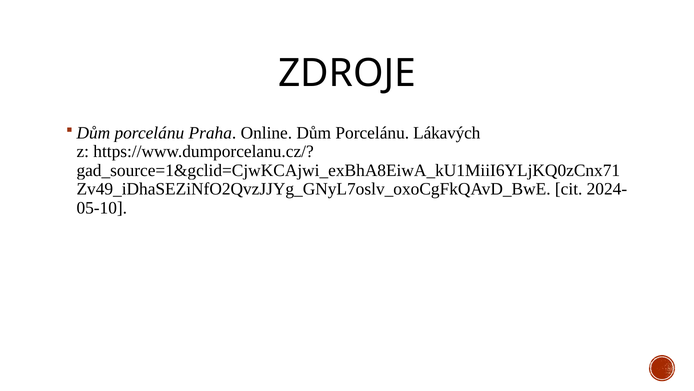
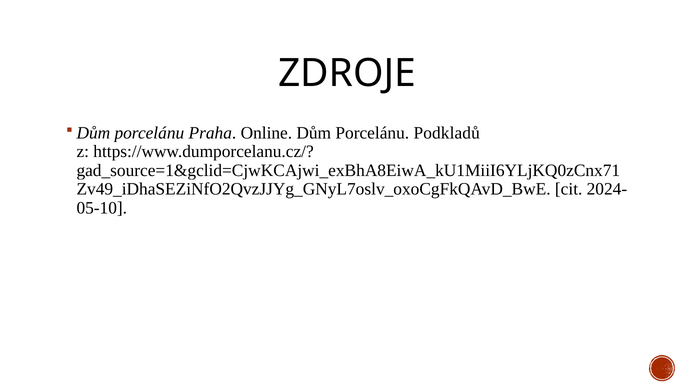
Lákavých: Lákavých -> Podkladů (447, 133)
